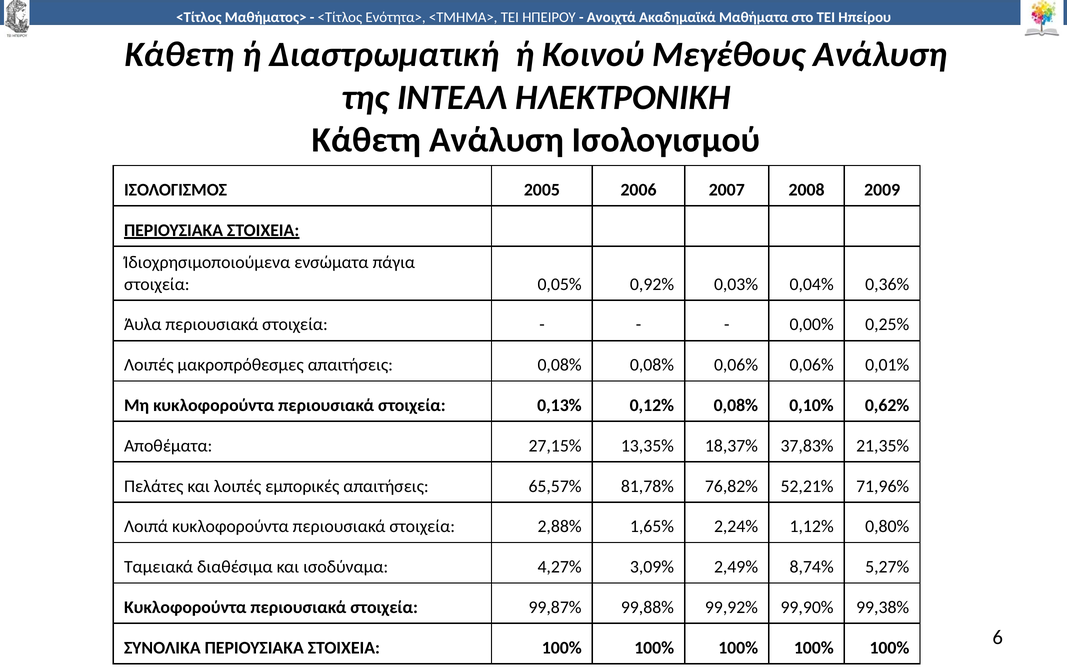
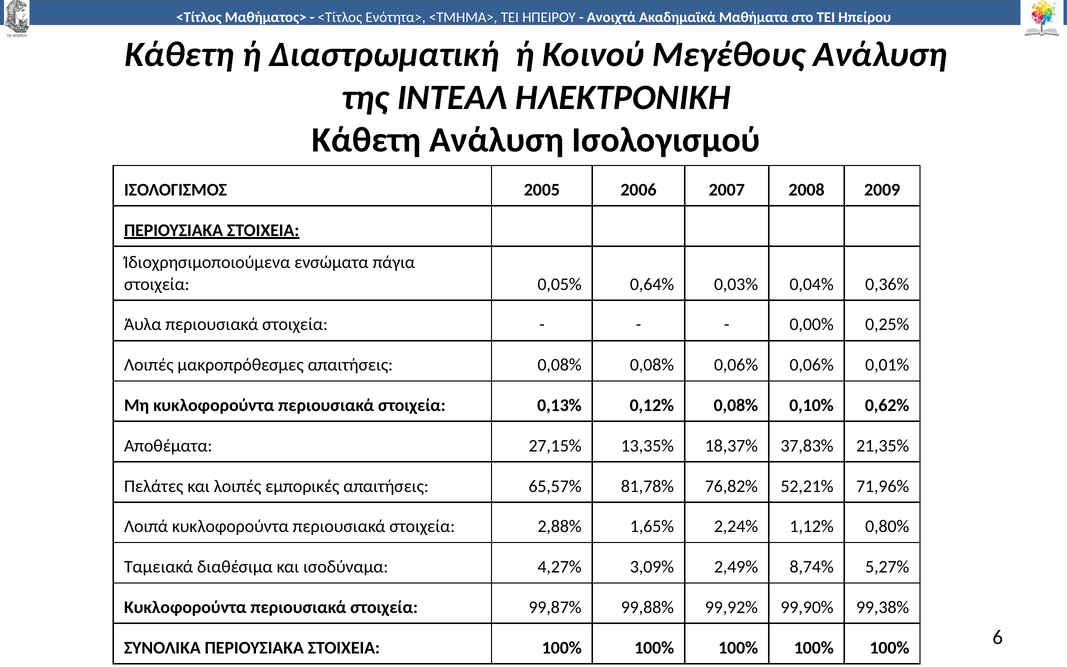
0,92%: 0,92% -> 0,64% (652, 284)
